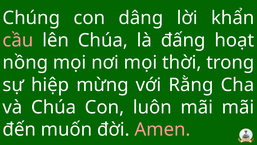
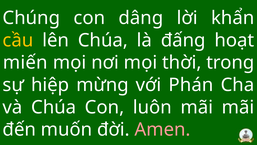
cầu colour: pink -> yellow (18, 40)
nồng: nồng -> miến (25, 62)
Rằng: Rằng -> Phán (191, 85)
